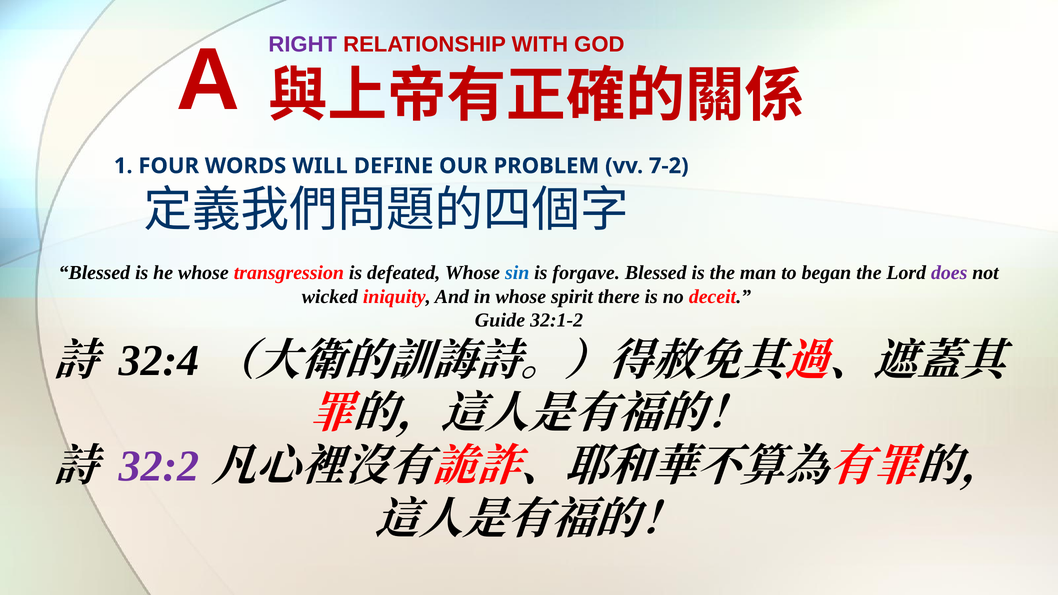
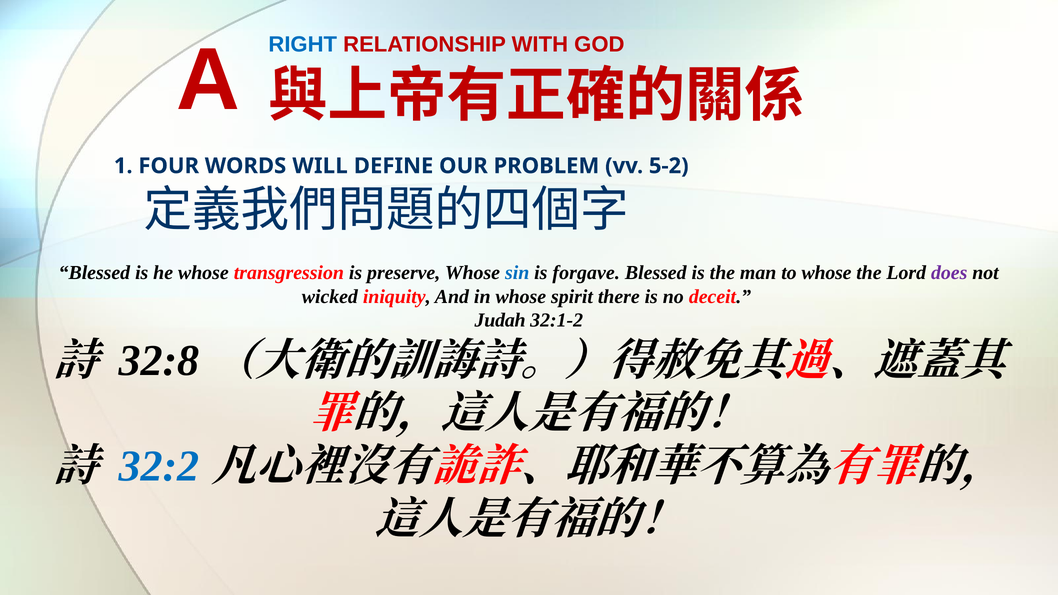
RIGHT colour: purple -> blue (303, 45)
7-2: 7-2 -> 5-2 (669, 166)
defeated: defeated -> preserve (404, 273)
to began: began -> whose (827, 273)
Guide: Guide -> Judah (500, 321)
32:4: 32:4 -> 32:8 (159, 361)
32:2 colour: purple -> blue (159, 466)
